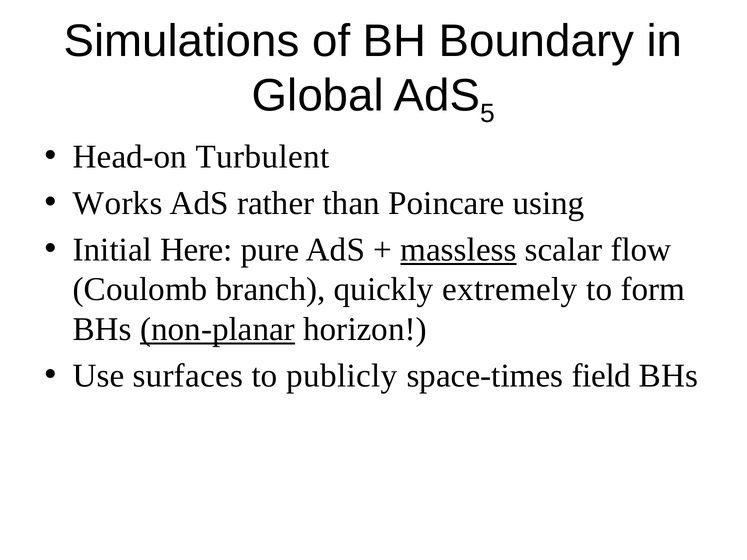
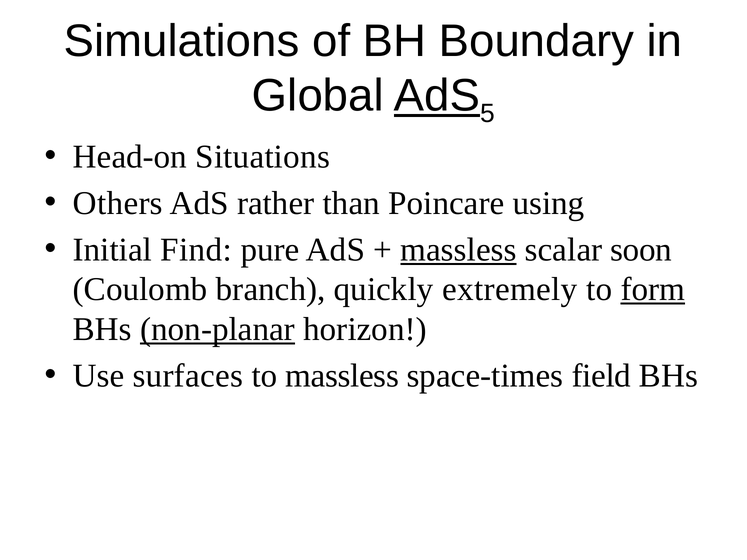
AdS underline: none -> present (437, 96)
Turbulent: Turbulent -> Situations (263, 157)
Works: Works -> Others (118, 203)
Here: Here -> Find (196, 250)
flow: flow -> soon (641, 250)
form underline: none -> present (653, 290)
to publicly: publicly -> massless (342, 376)
